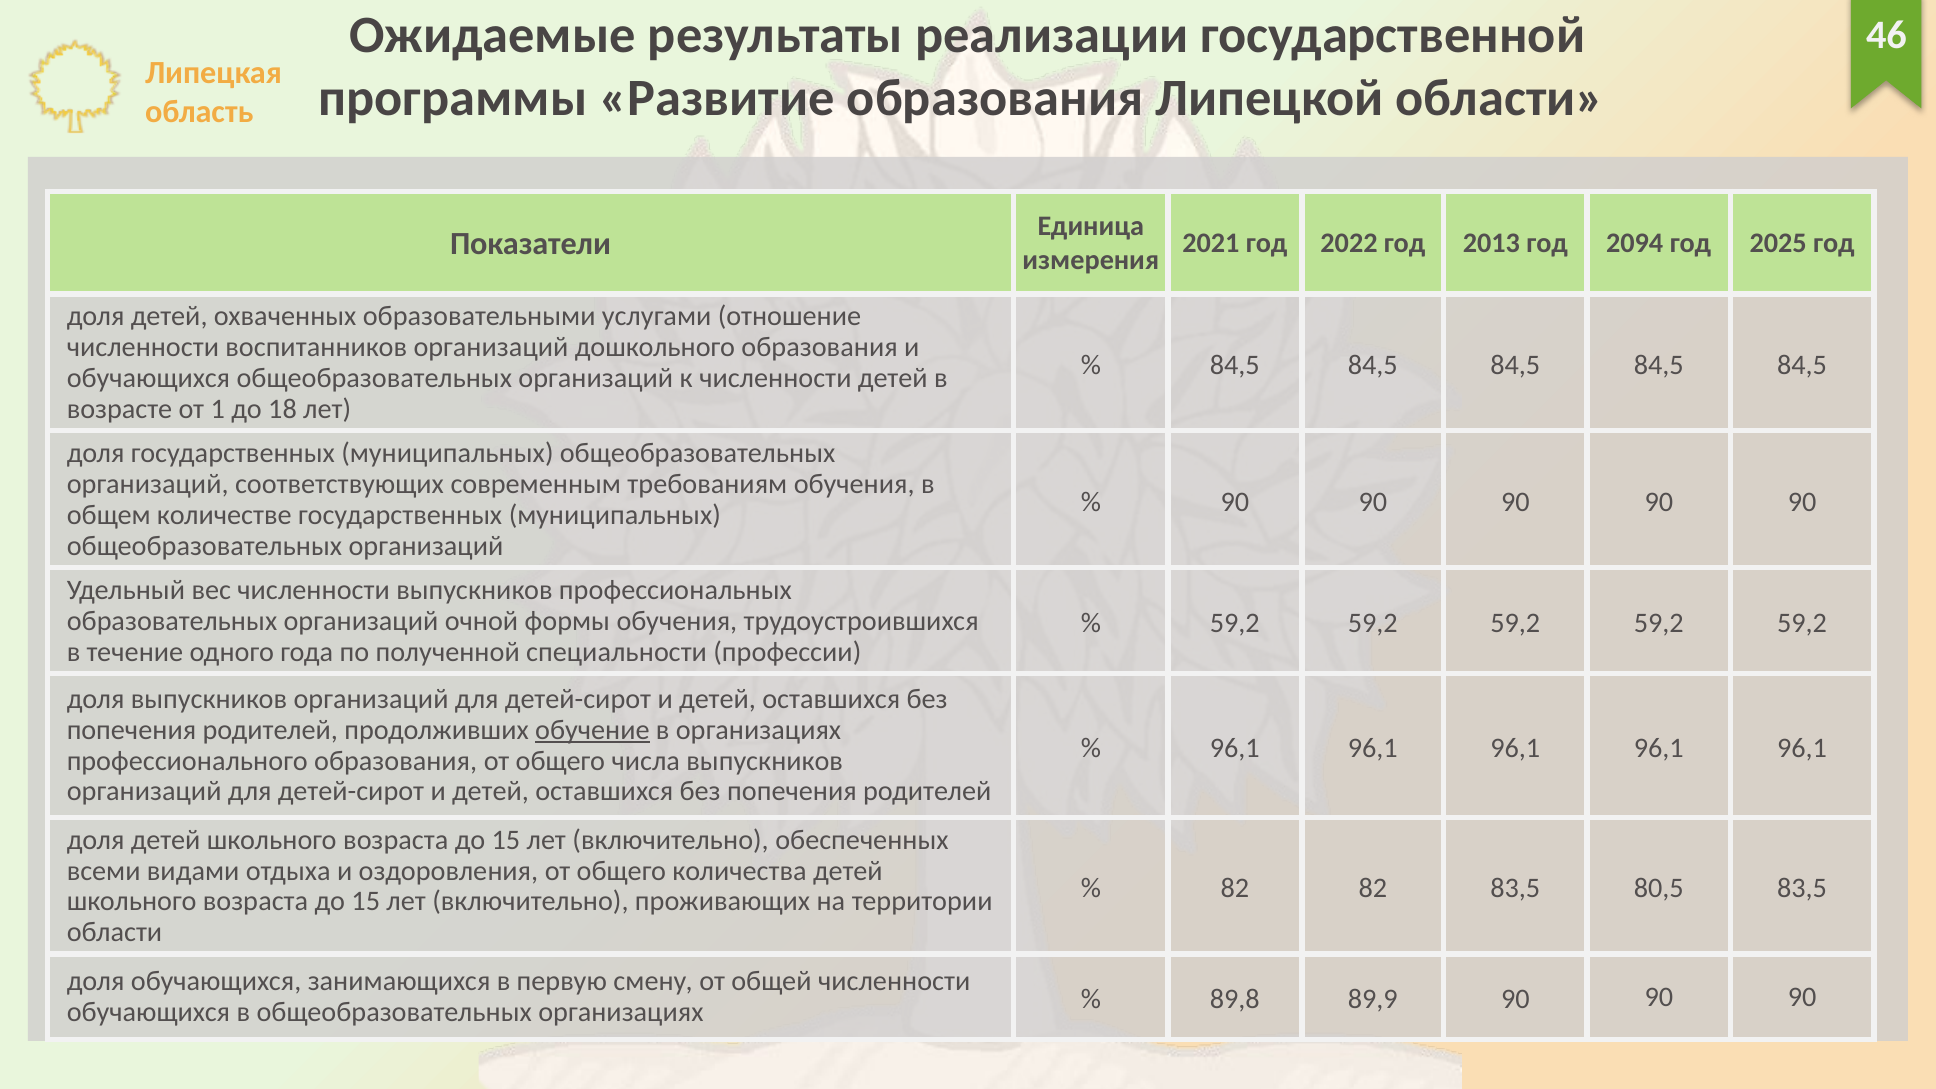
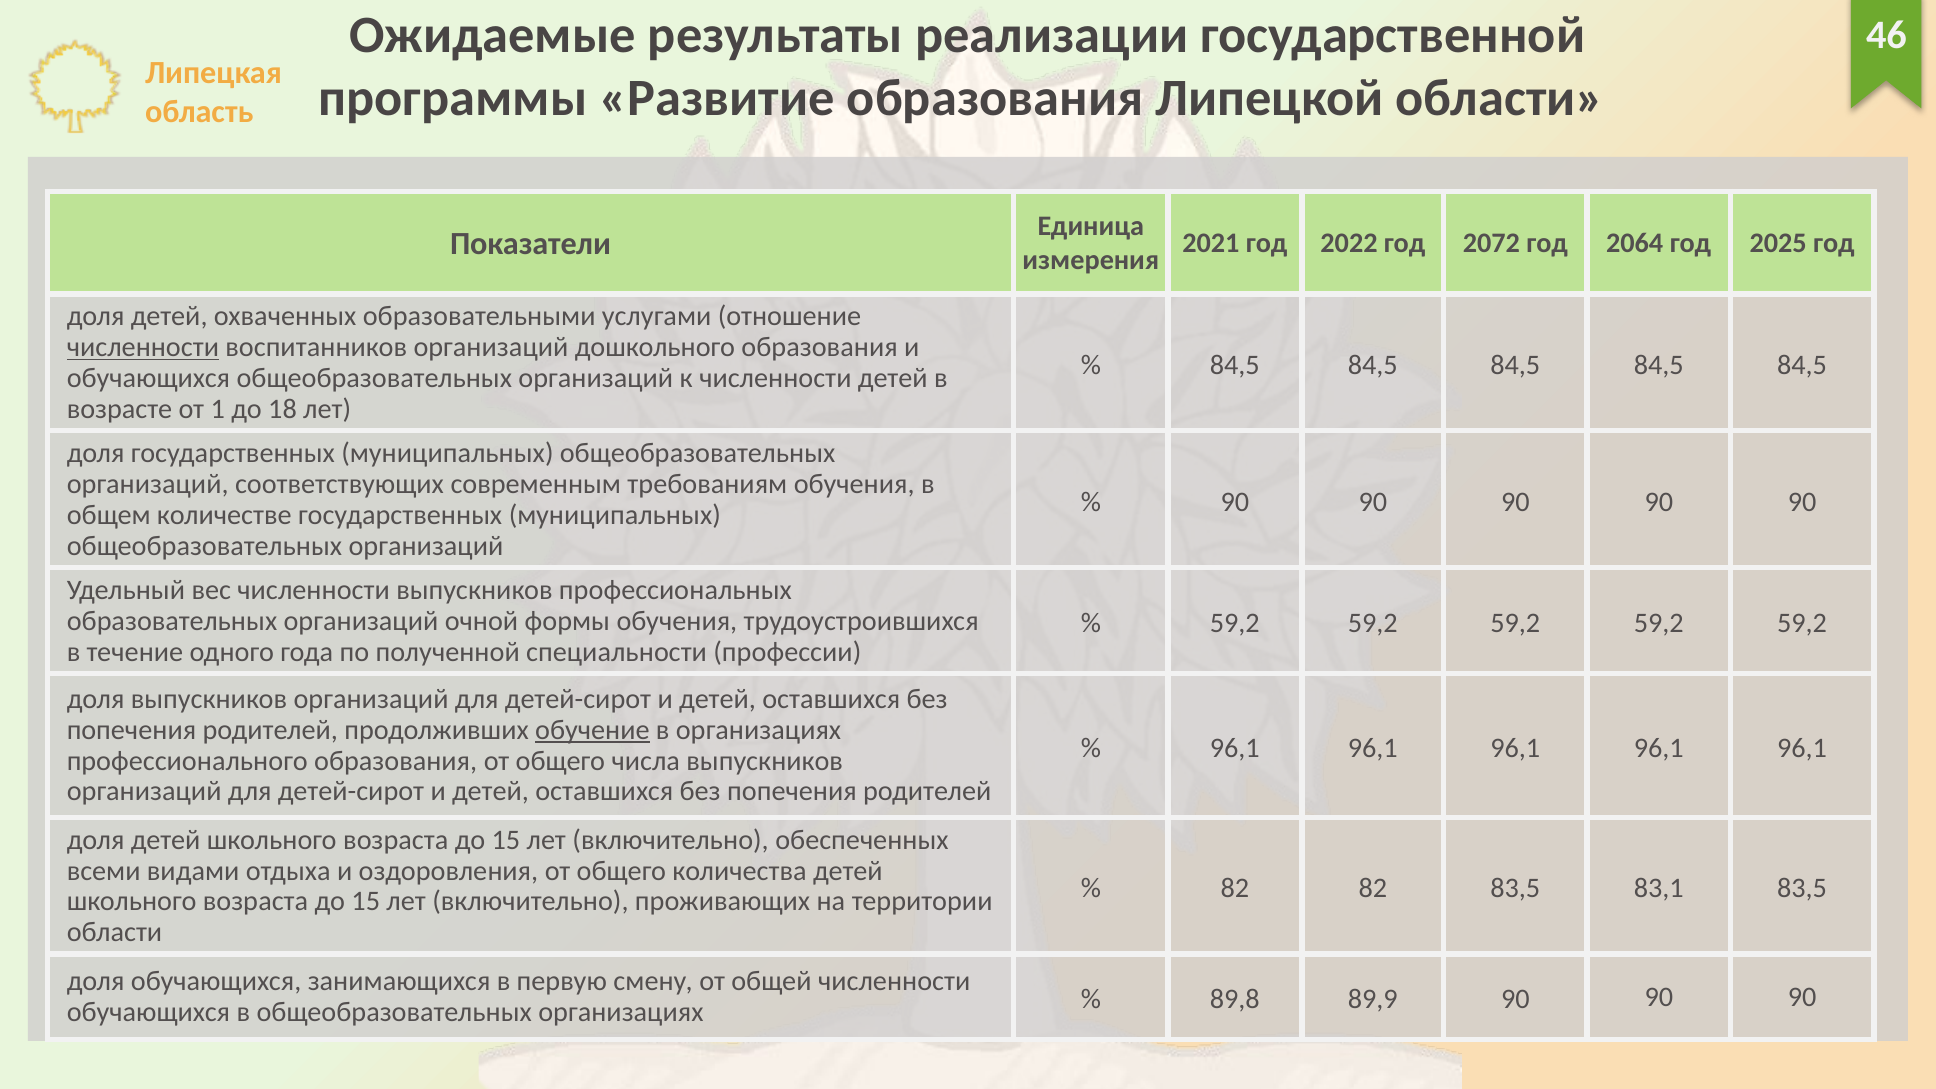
2013: 2013 -> 2072 (1491, 243)
2094: 2094 -> 2064 (1635, 243)
численности underline: none -> present (143, 347)
80,5: 80,5 -> 83,1 (1659, 888)
